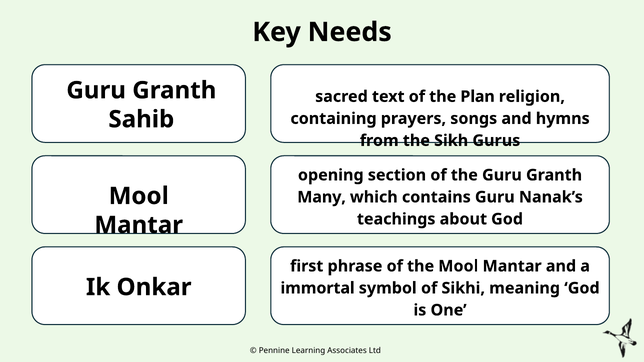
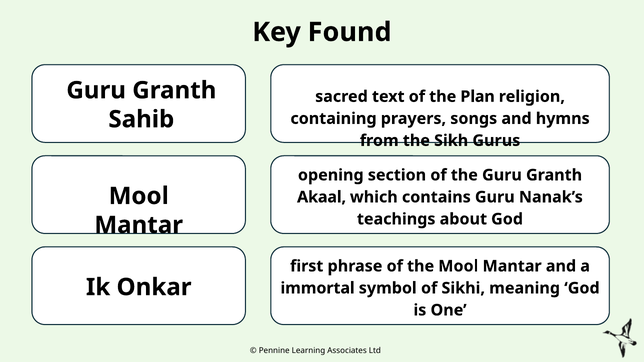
Needs: Needs -> Found (350, 32)
Many: Many -> Akaal (322, 197)
